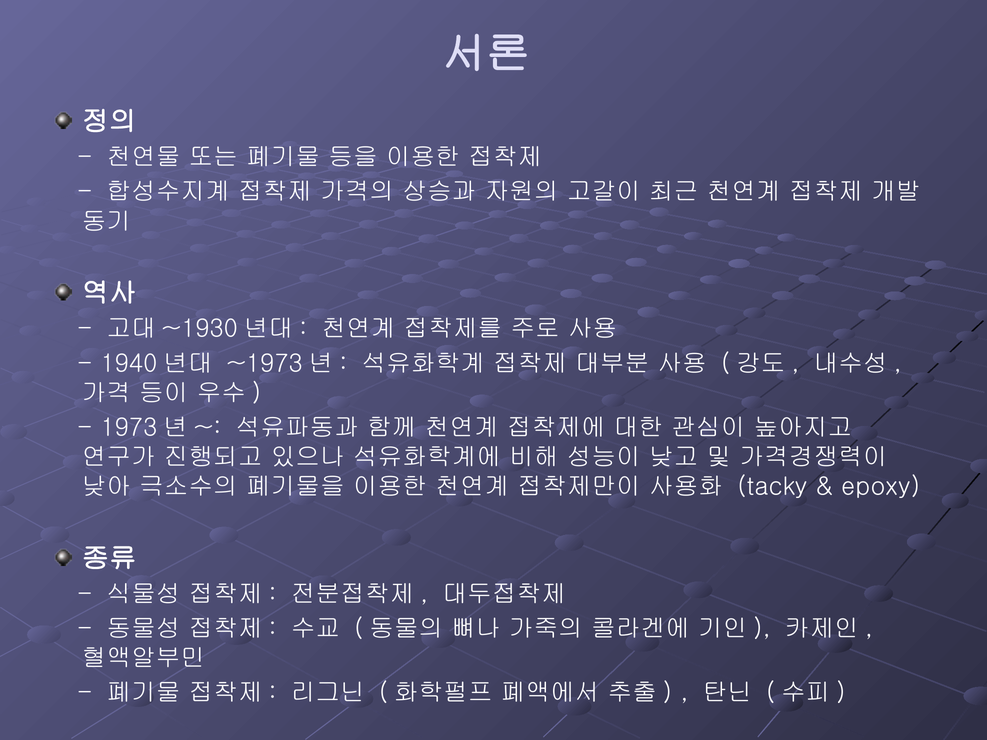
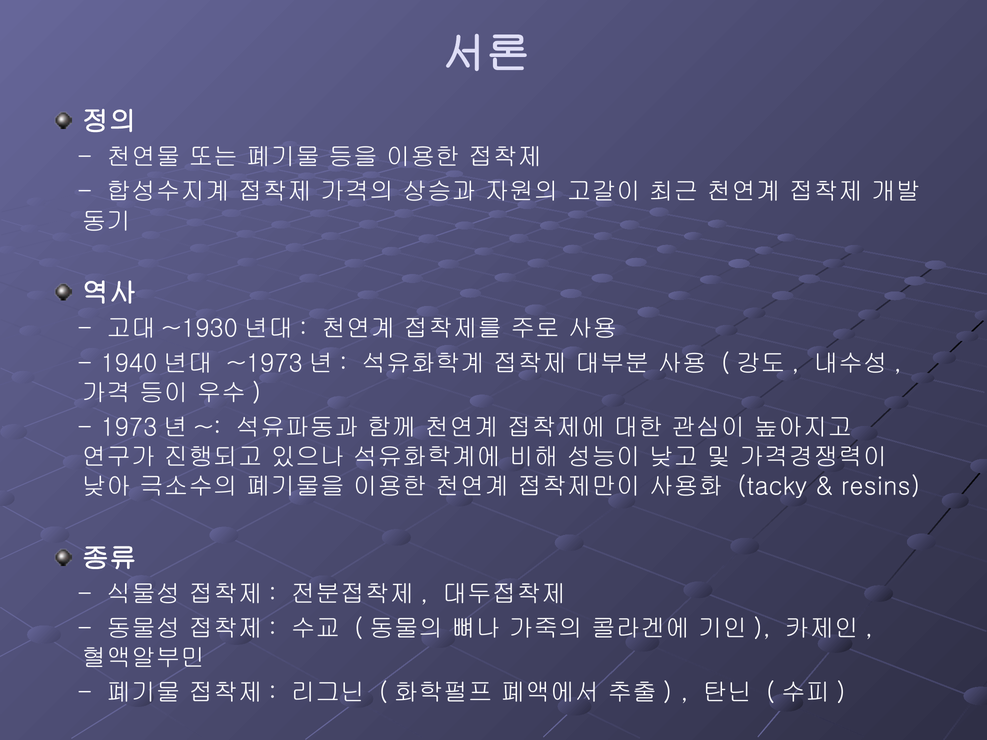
epoxy: epoxy -> resins (881, 487)
